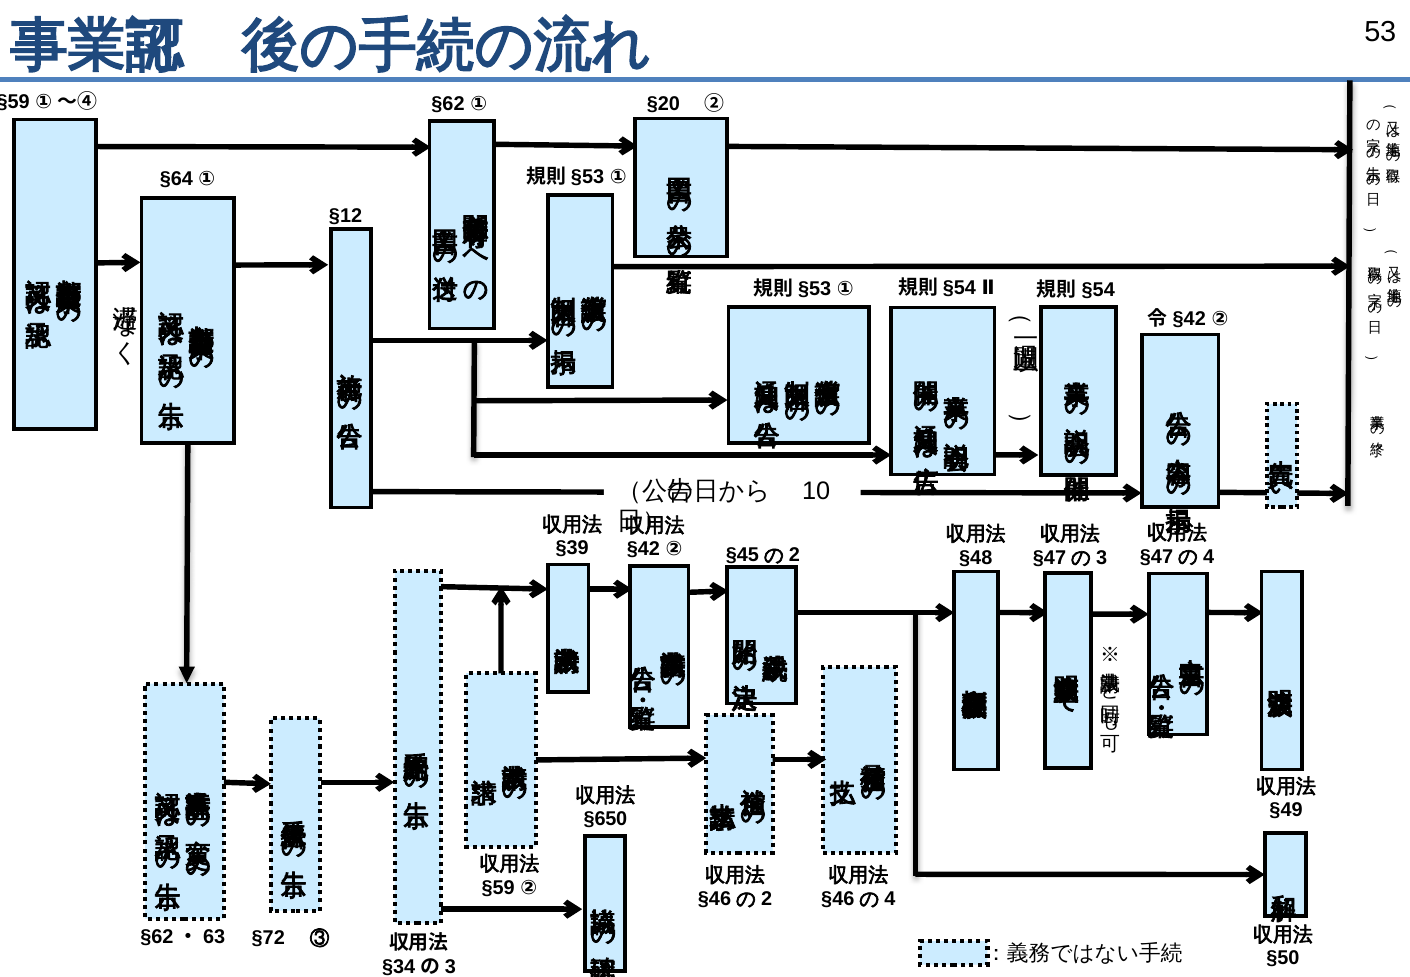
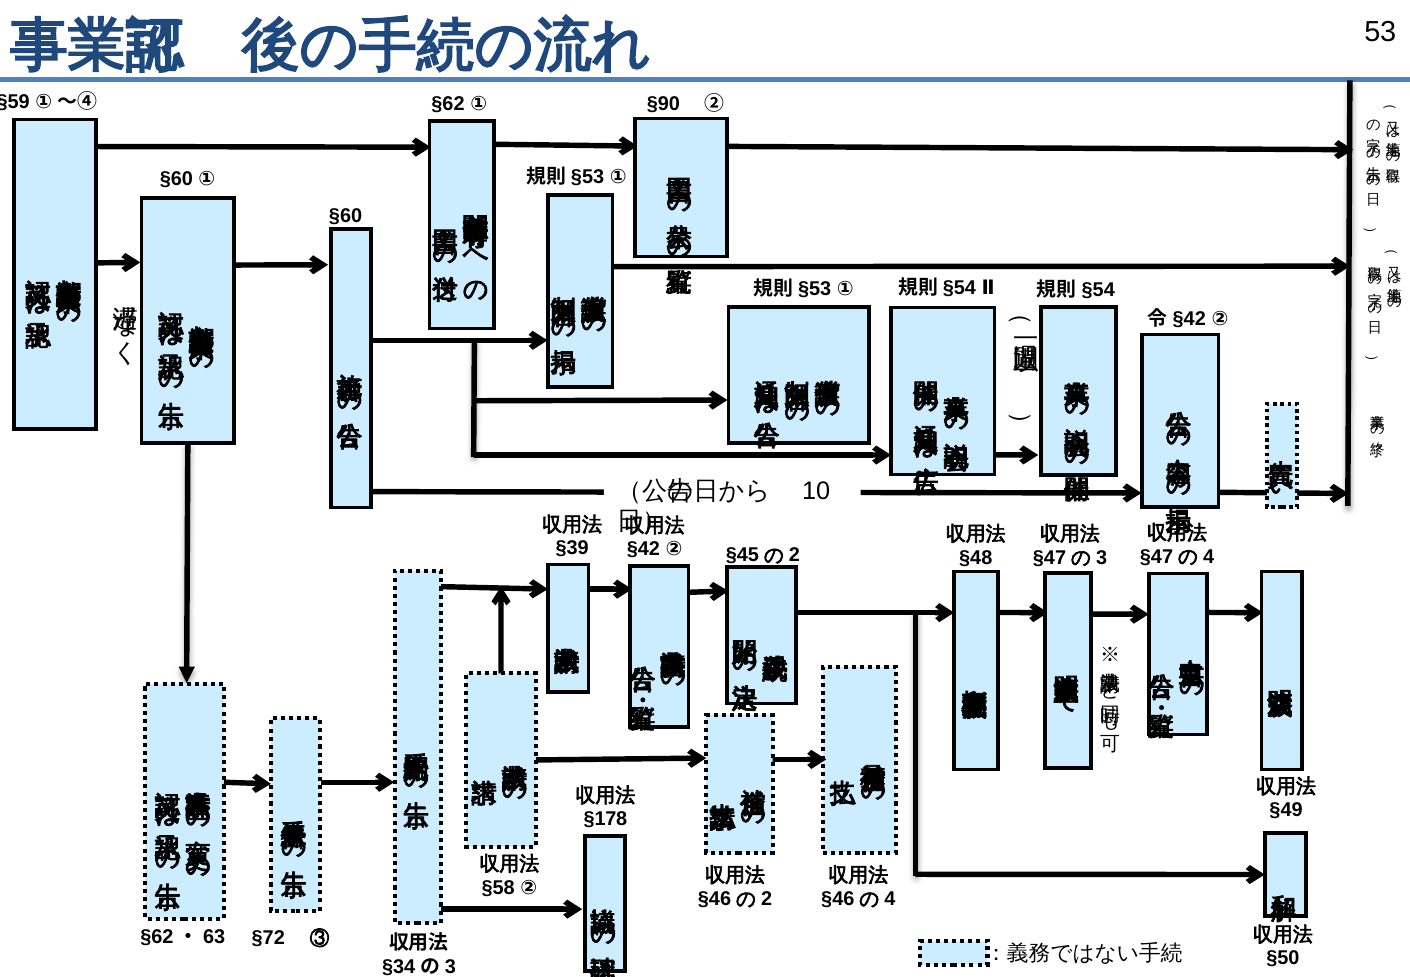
§20: §20 -> §90 (663, 103)
§64: §64 -> §60 (176, 179)
§12: §12 -> §60 (346, 215)
§650: §650 -> §178 (605, 819)
§59: §59 -> §58 (498, 887)
